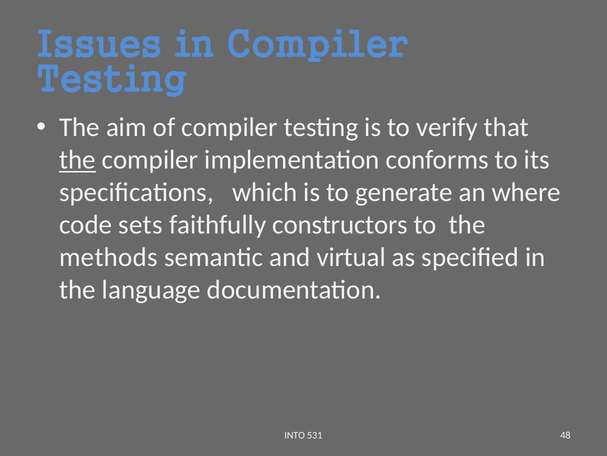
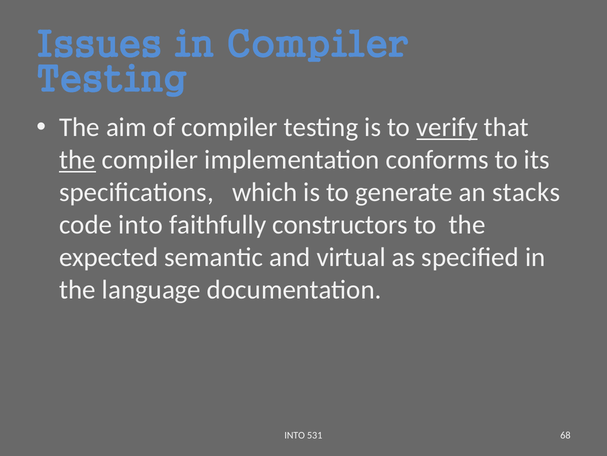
verify underline: none -> present (447, 127)
where: where -> stacks (526, 192)
code sets: sets -> into (141, 224)
methods: methods -> expected (109, 257)
48: 48 -> 68 (565, 435)
